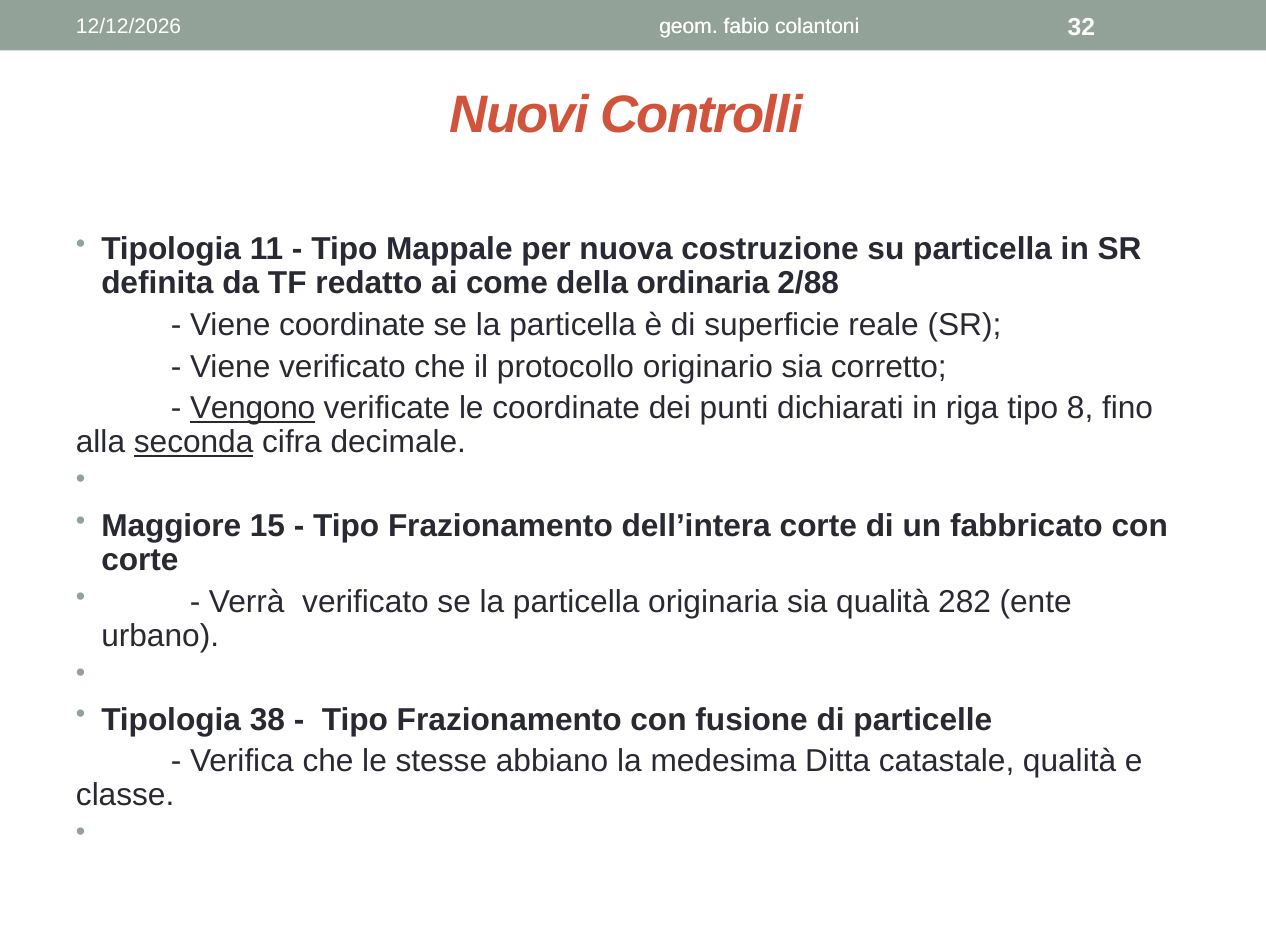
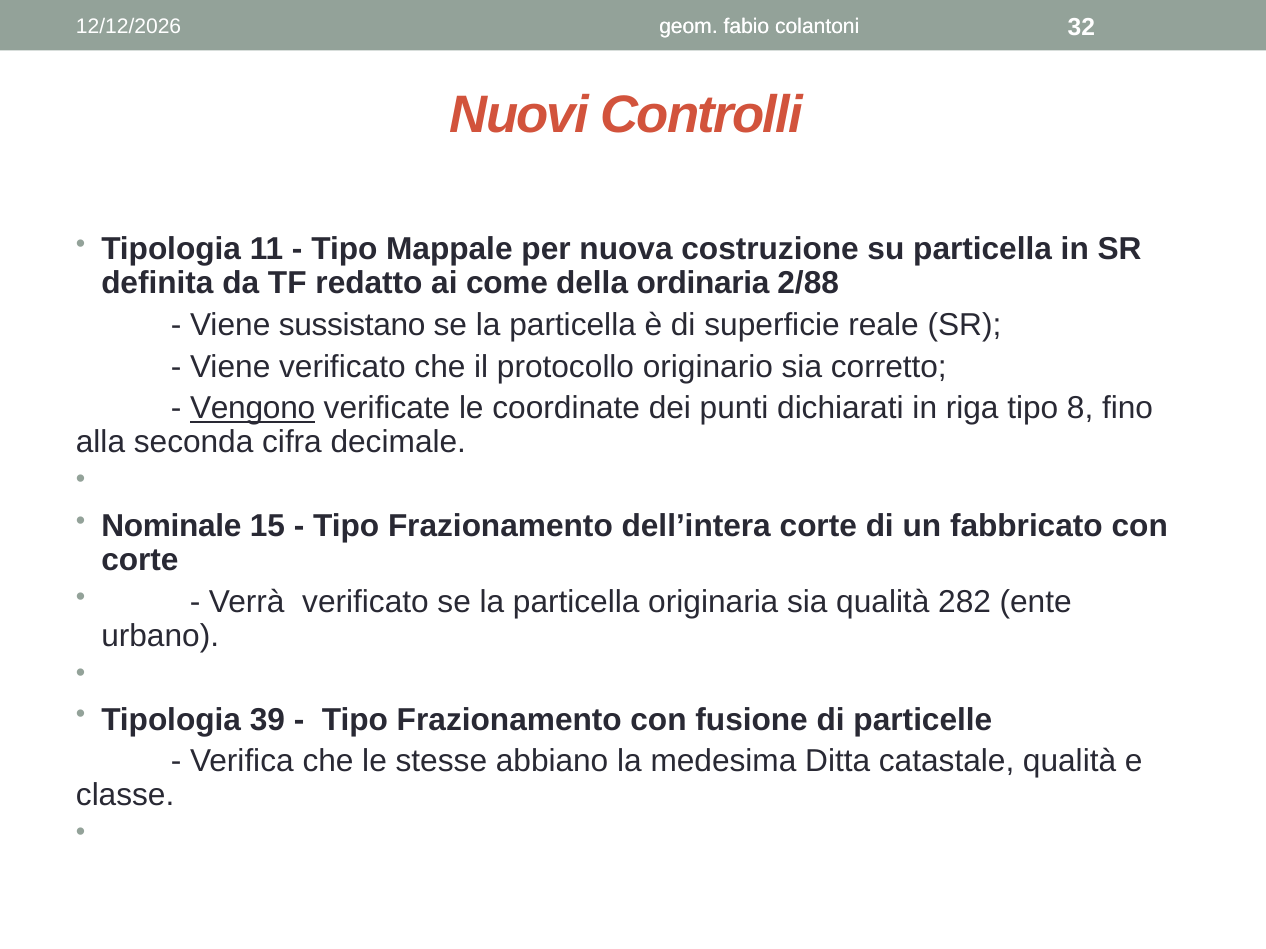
Viene coordinate: coordinate -> sussistano (352, 325)
seconda underline: present -> none (194, 443)
Maggiore: Maggiore -> Nominale (171, 526)
38: 38 -> 39 (267, 720)
